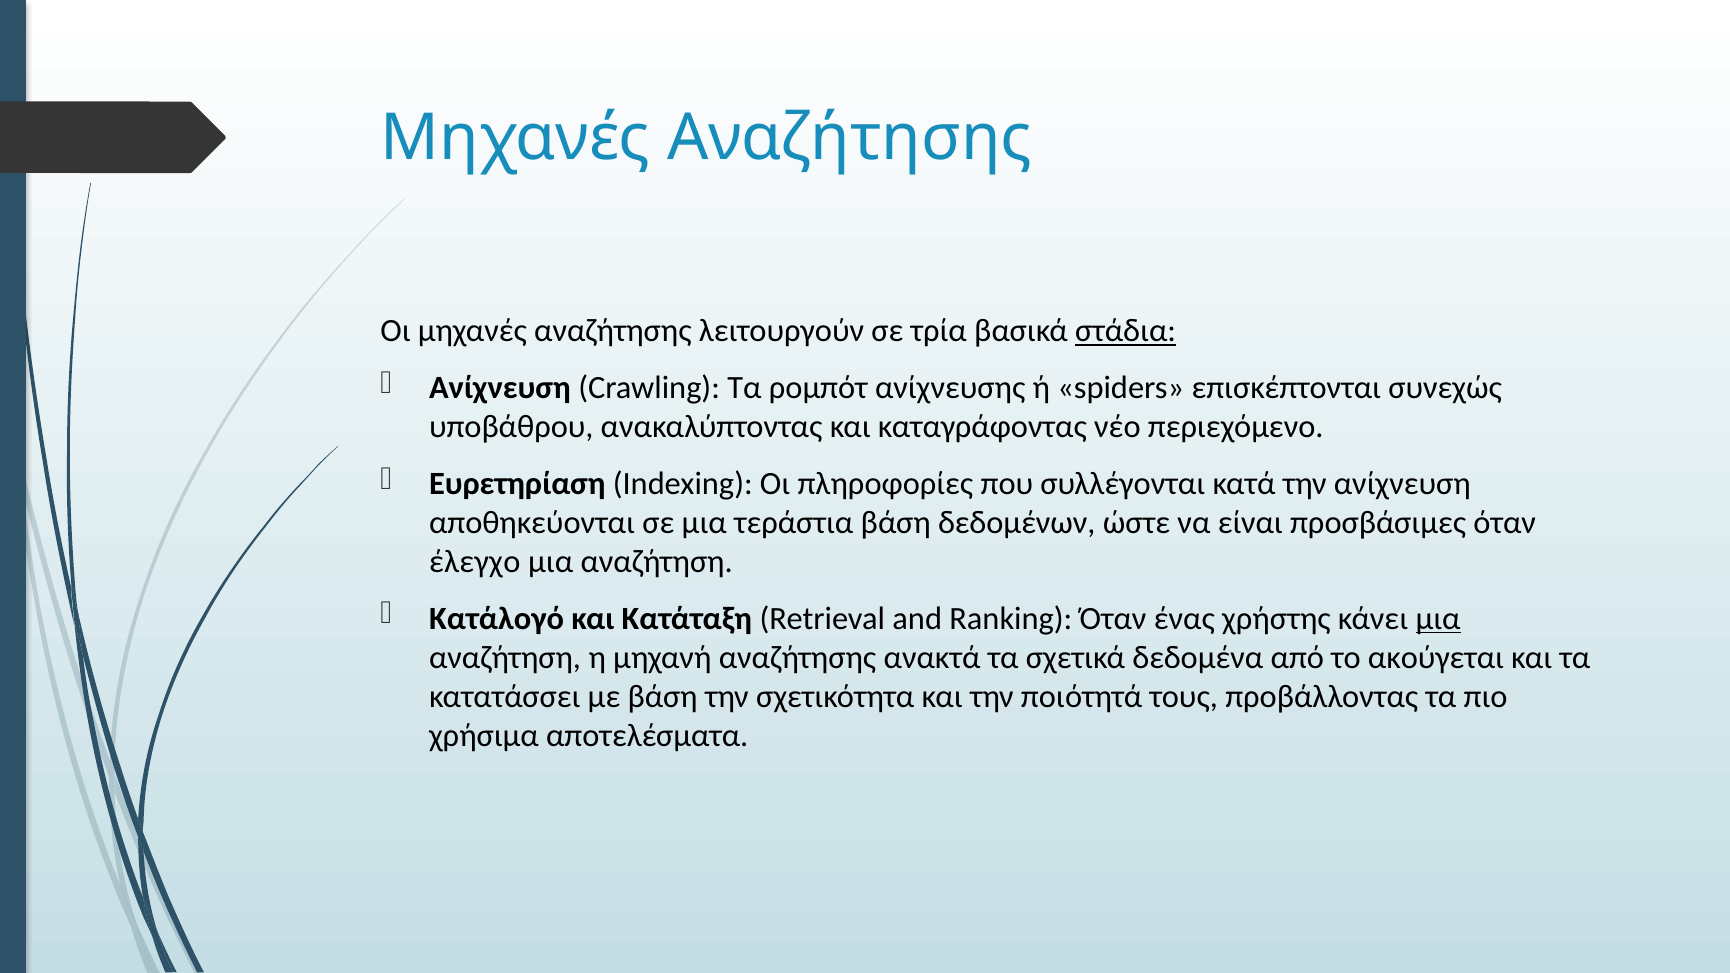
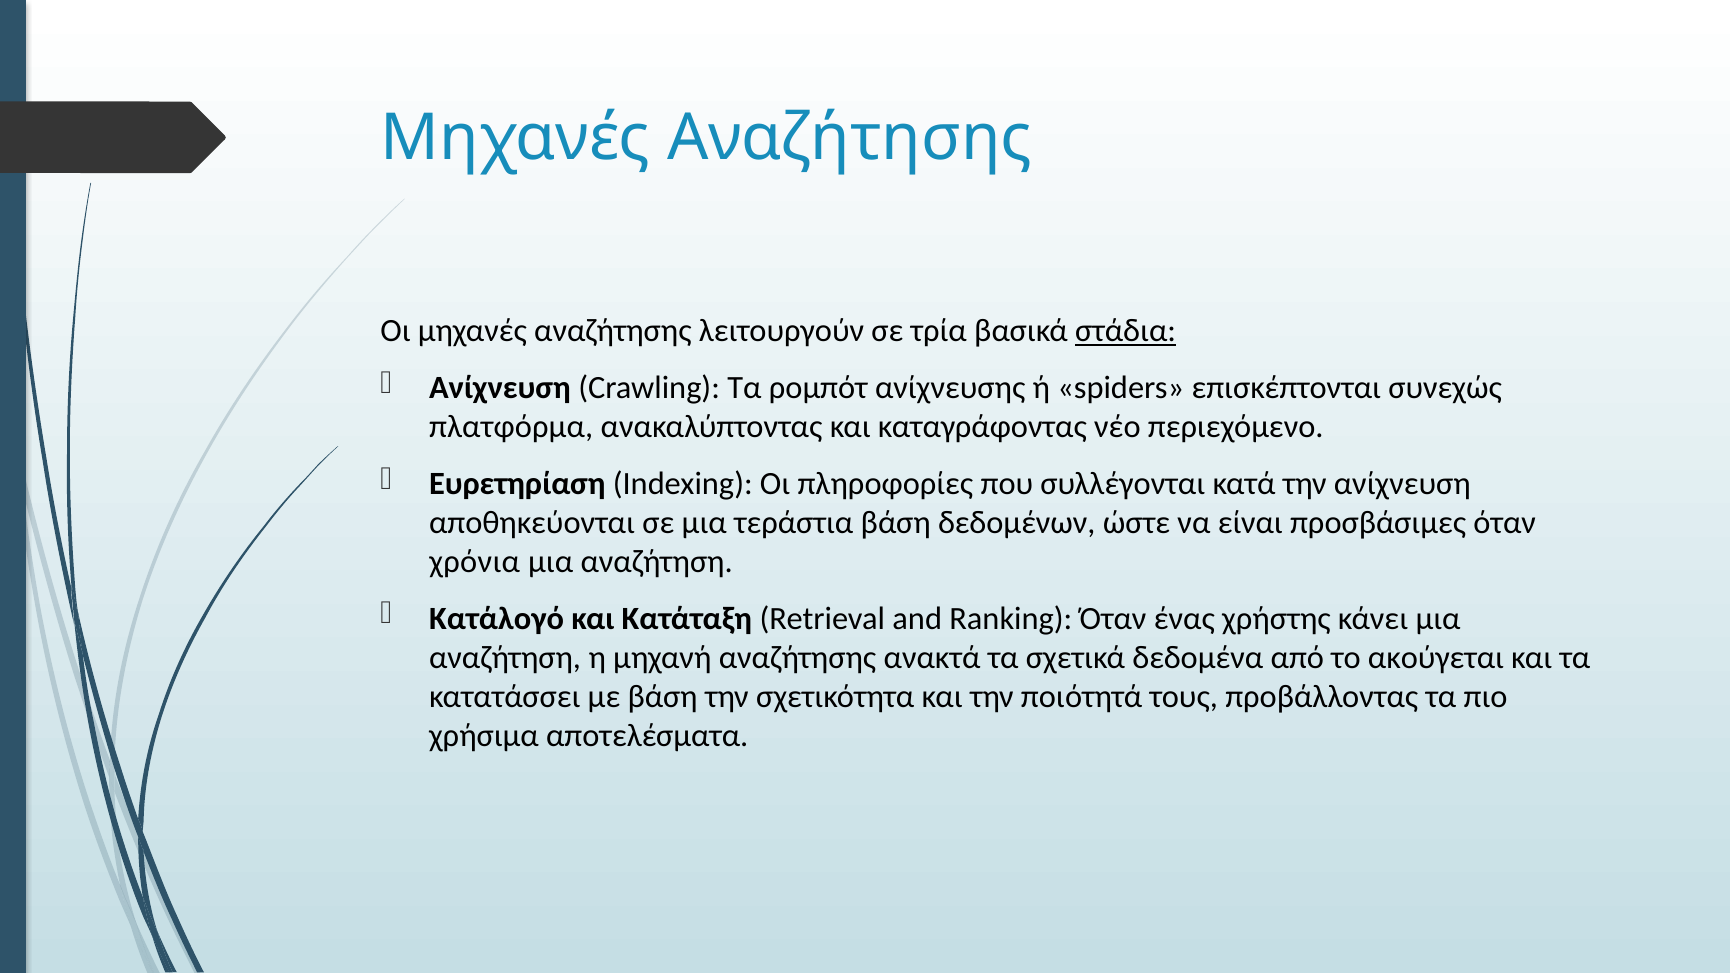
υποβάθρου: υποβάθρου -> πλατφόρμα (511, 427)
έλεγχο: έλεγχο -> χρόνια (475, 562)
μια underline: present -> none (1438, 619)
